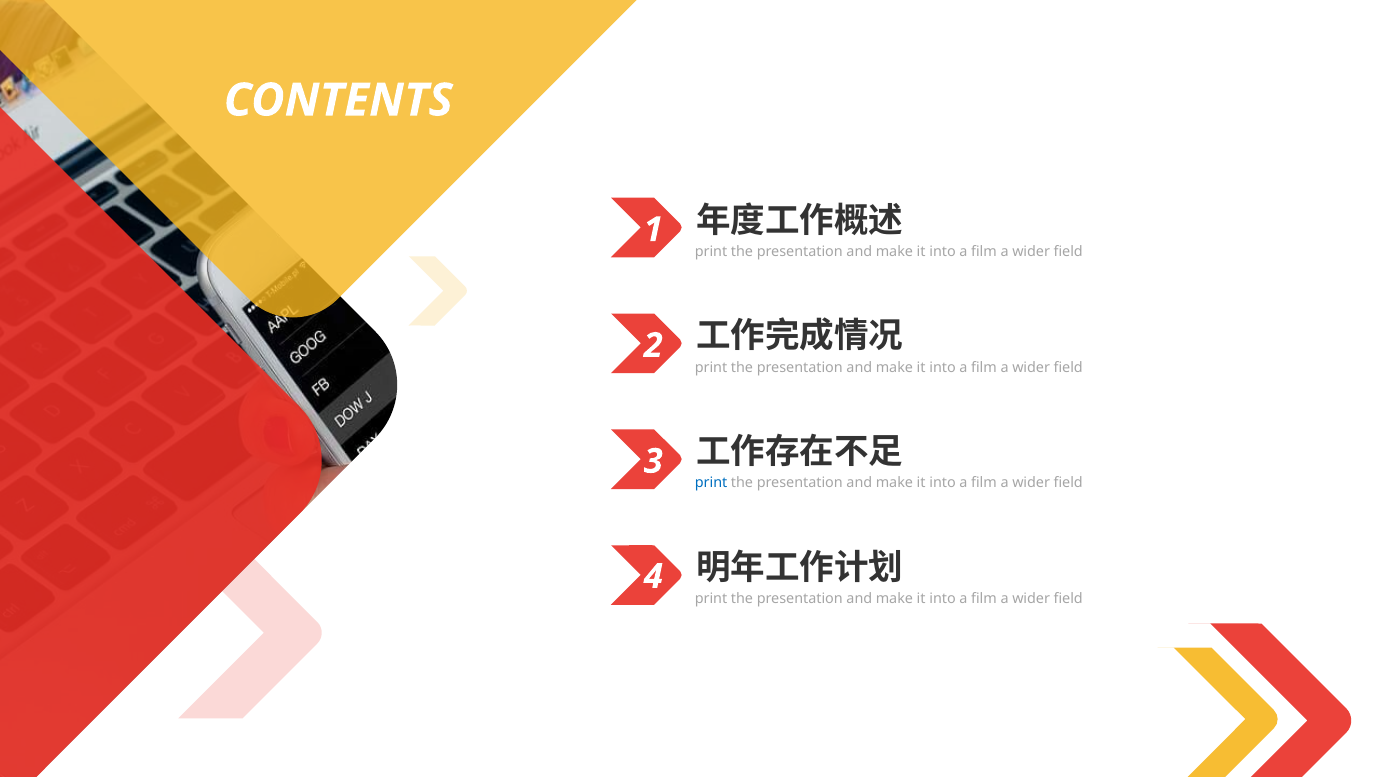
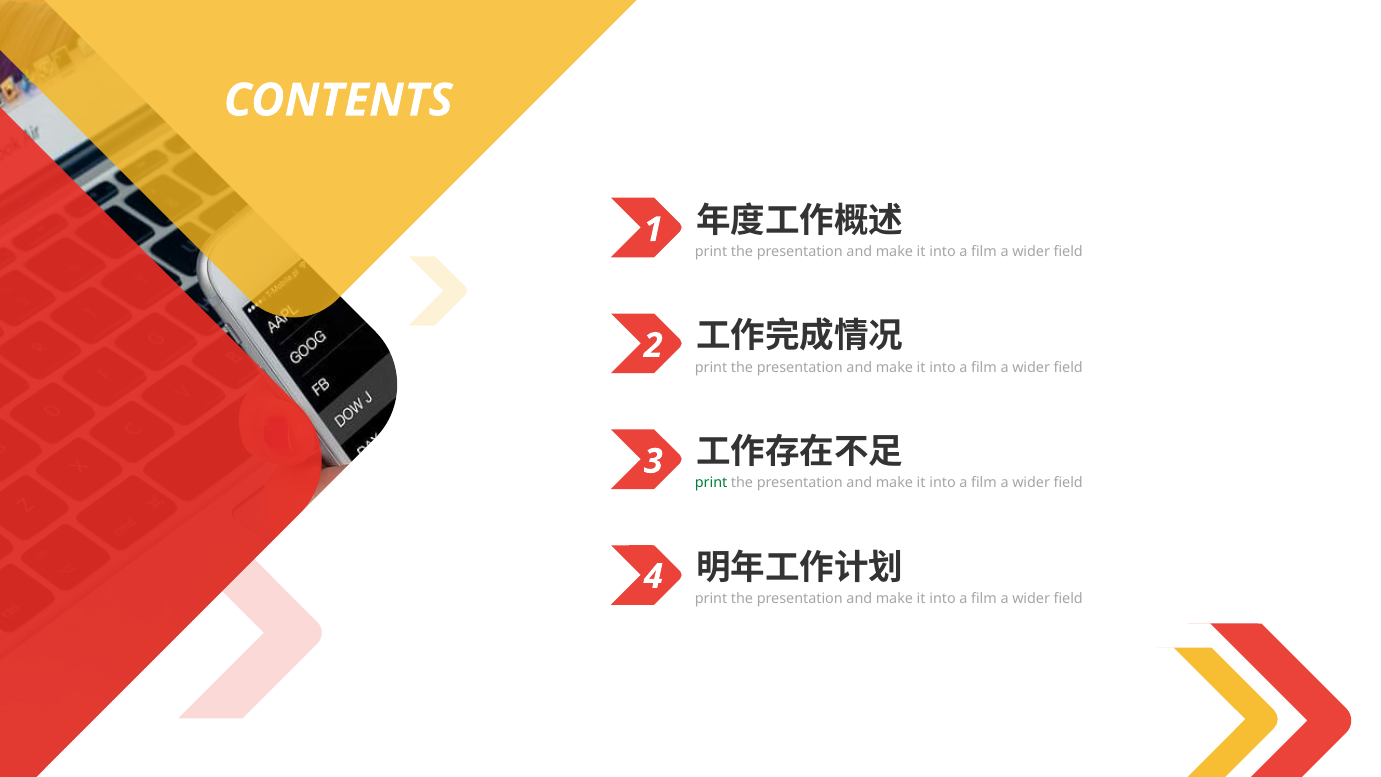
print colour: blue -> green (711, 483)
